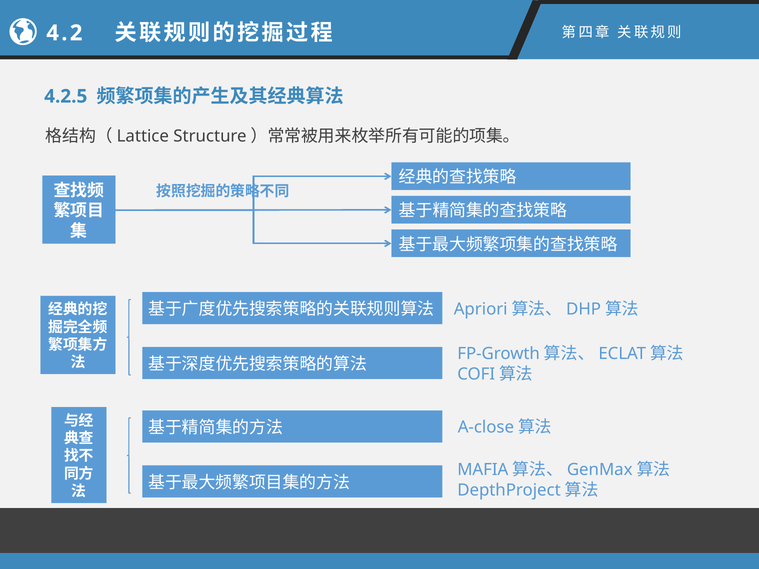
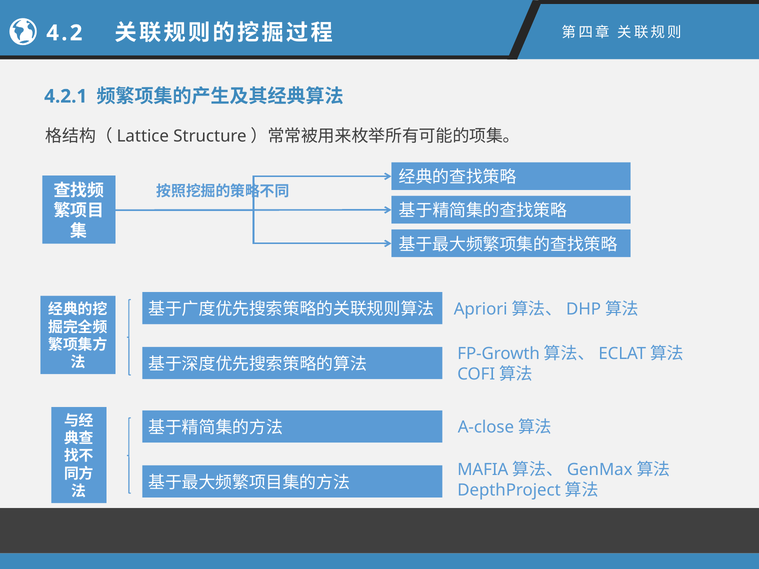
4.2.5: 4.2.5 -> 4.2.1 (66, 96)
